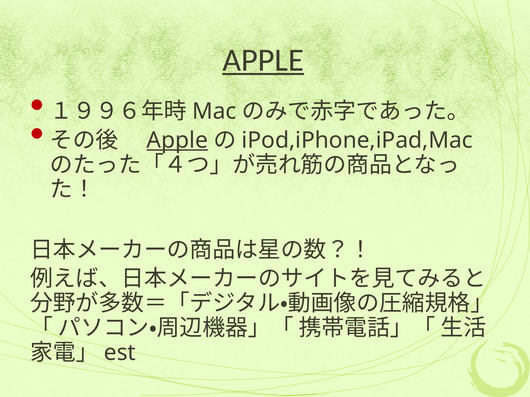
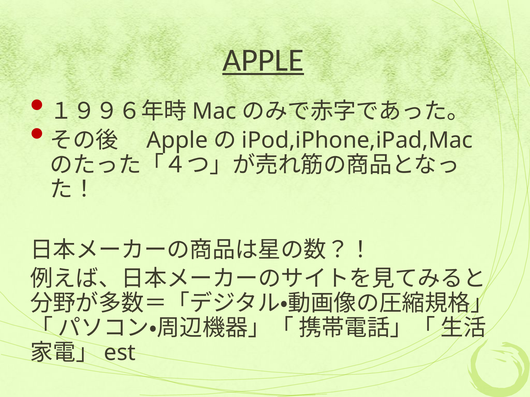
Apple underline: present -> none (177, 140)
